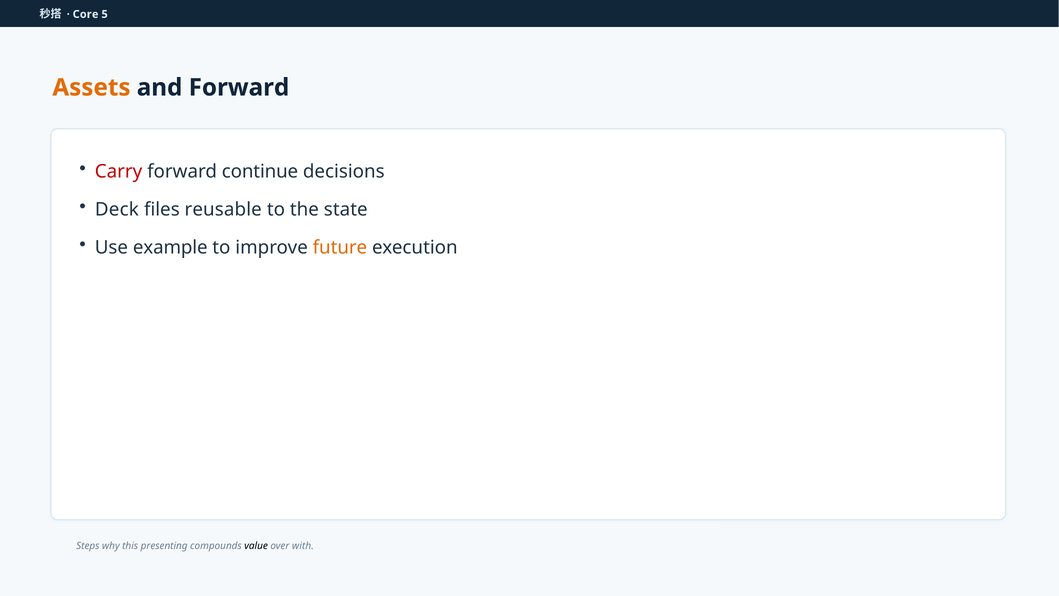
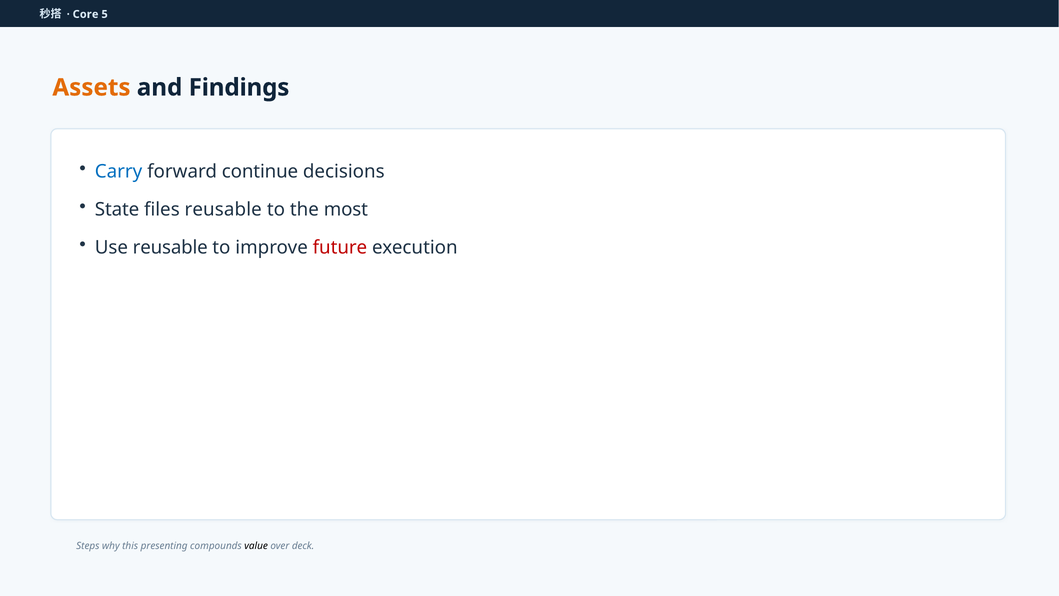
and Forward: Forward -> Findings (239, 87)
Carry colour: red -> blue (119, 171)
Deck: Deck -> State (117, 209)
state: state -> most (346, 209)
Use example: example -> reusable (170, 247)
future colour: orange -> red (340, 247)
with: with -> deck (303, 546)
